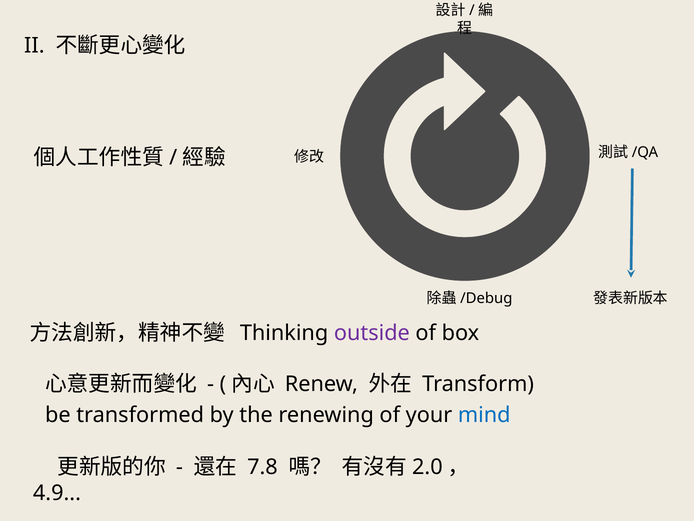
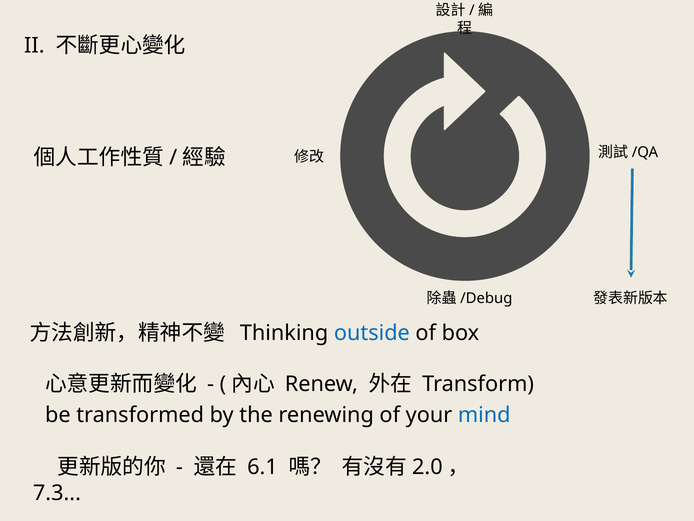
outside colour: purple -> blue (372, 333)
7.8: 7.8 -> 6.1 (262, 467)
4.9: 4.9 -> 7.3 (57, 493)
